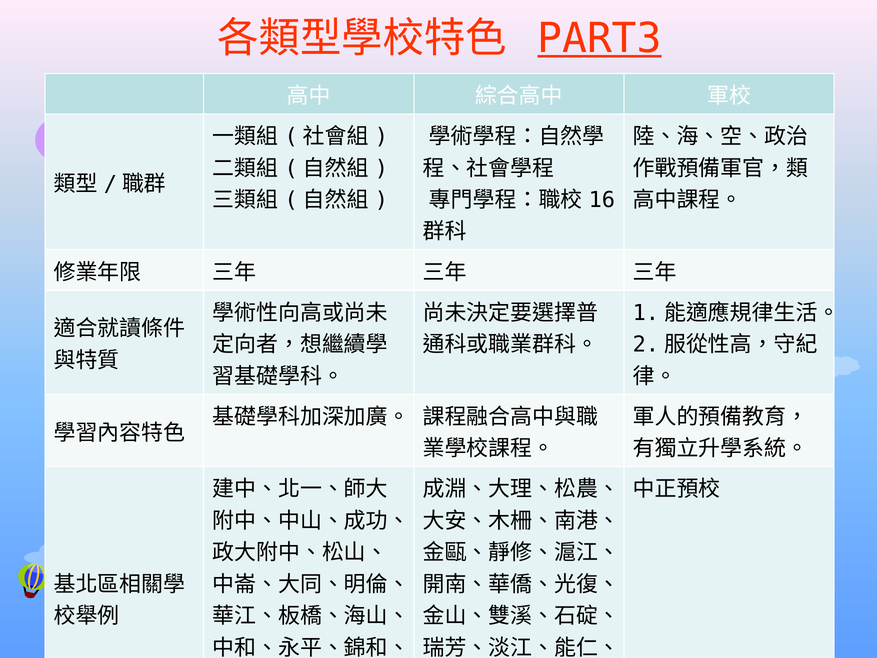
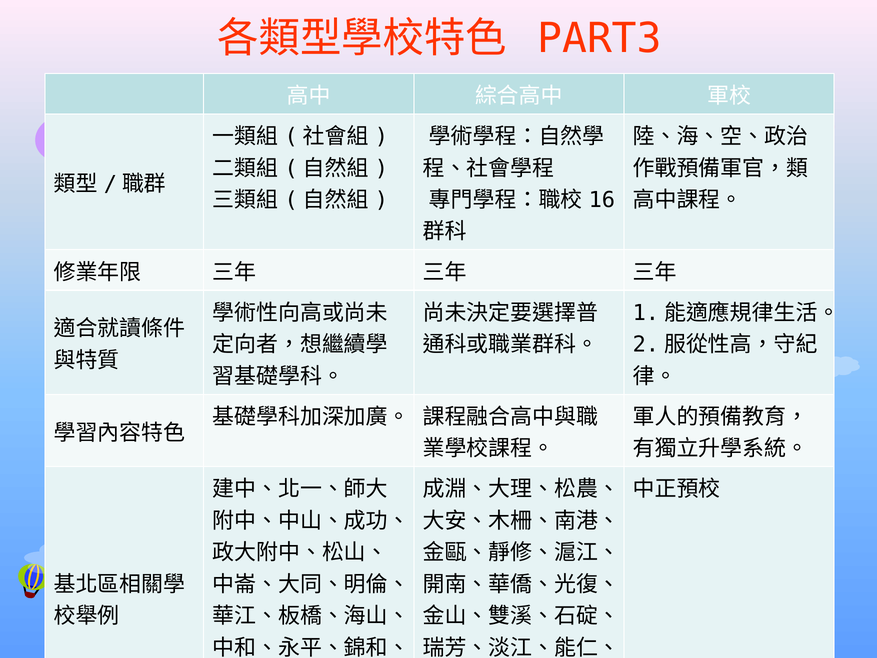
PART3 underline: present -> none (599, 39)
